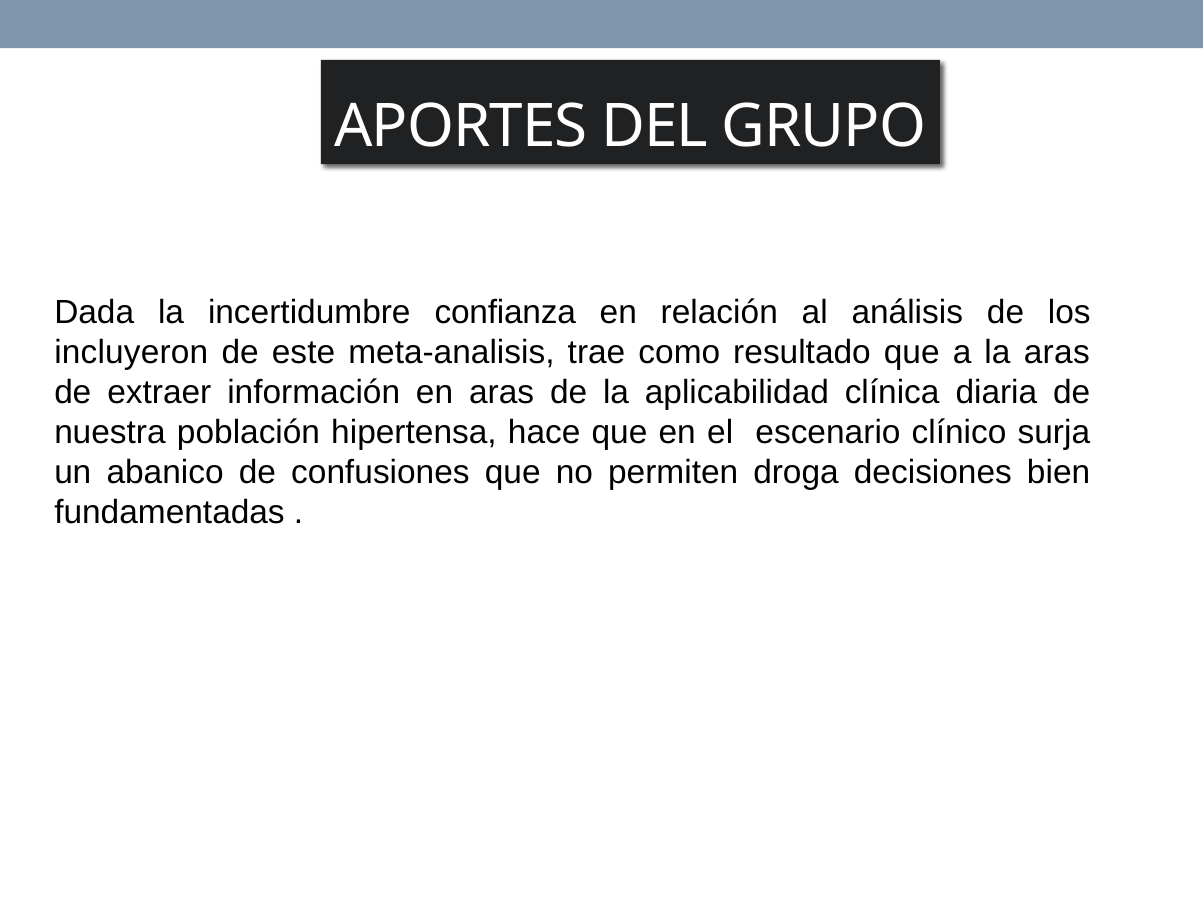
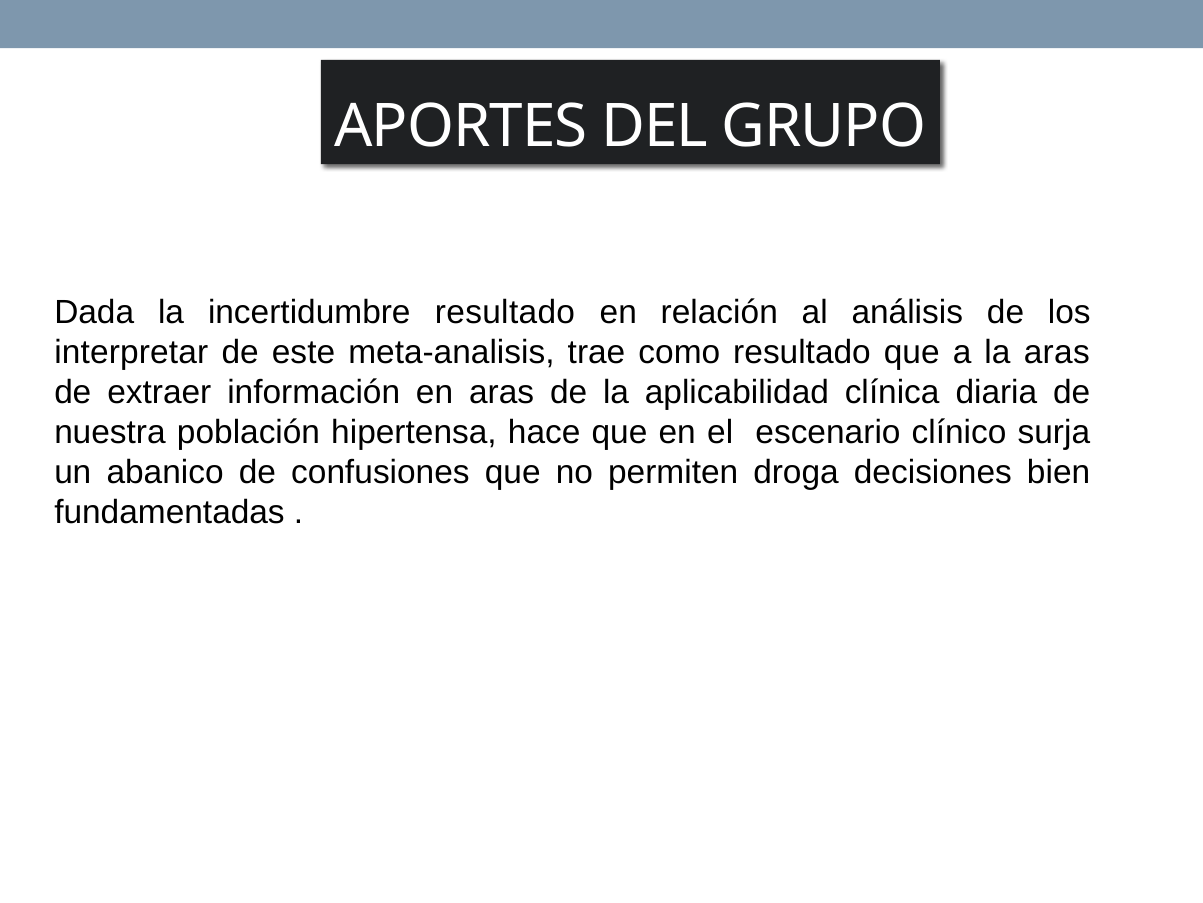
incertidumbre confianza: confianza -> resultado (505, 312)
incluyeron: incluyeron -> interpretar (131, 352)
